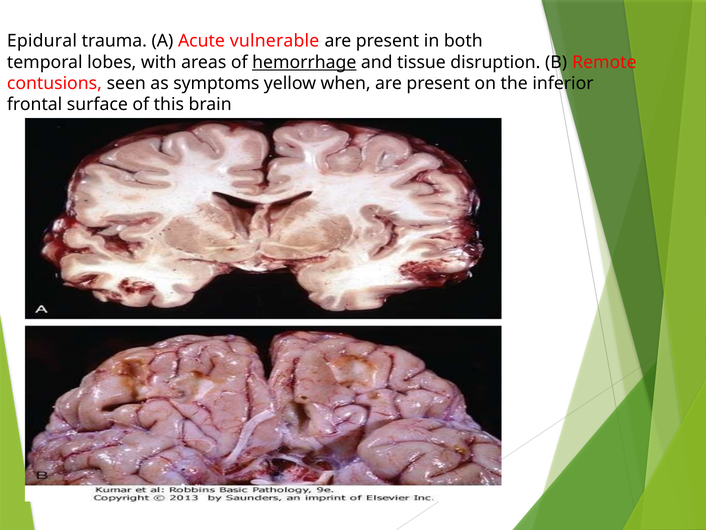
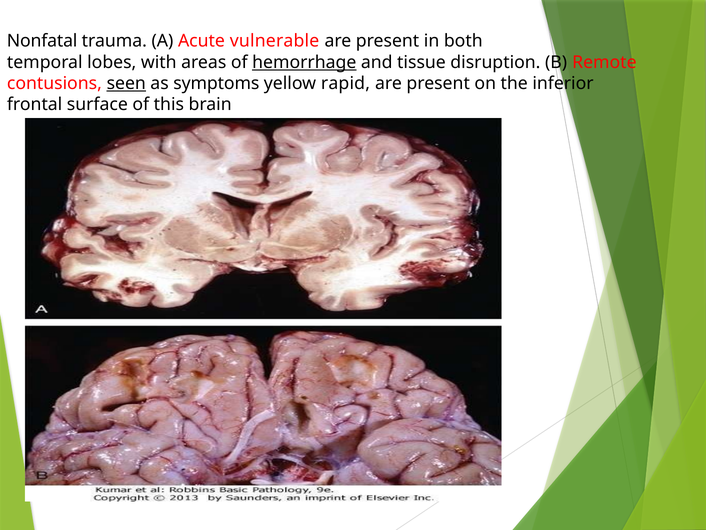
Epidural: Epidural -> Nonfatal (42, 41)
seen underline: none -> present (126, 83)
when: when -> rapid (345, 83)
